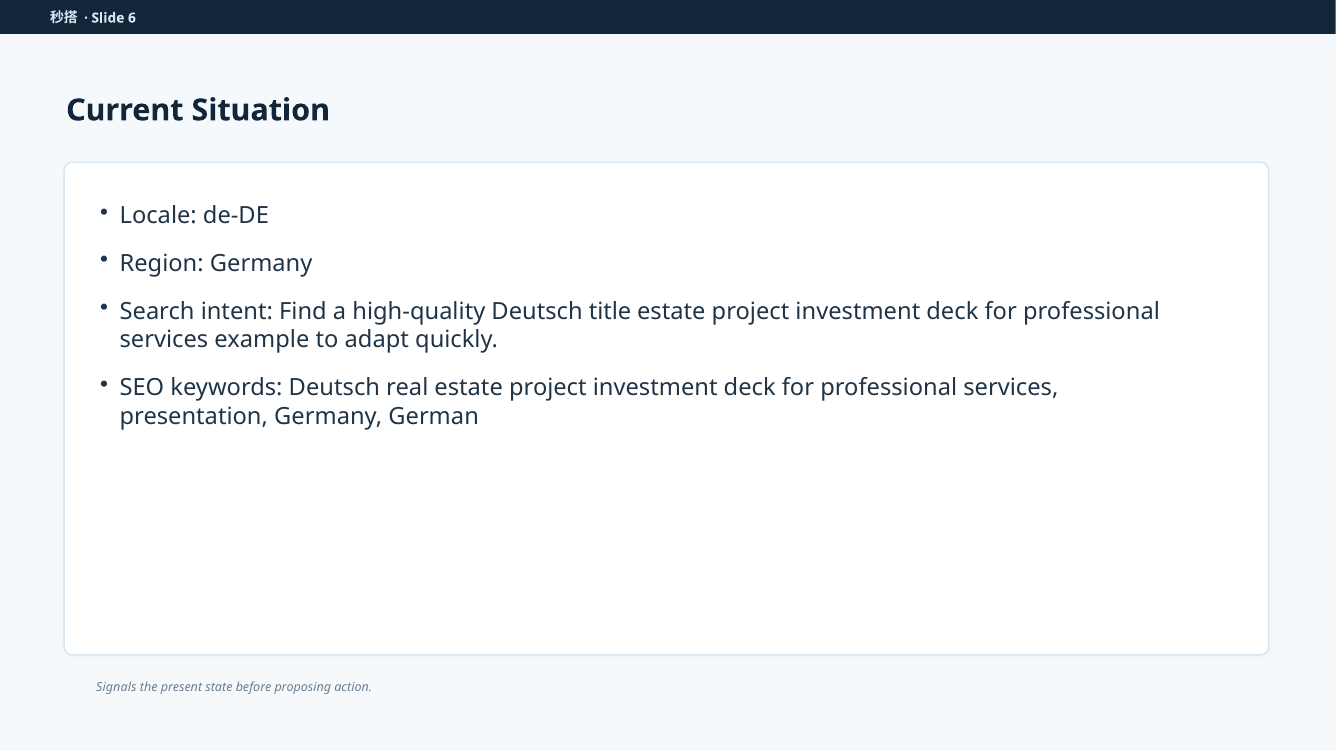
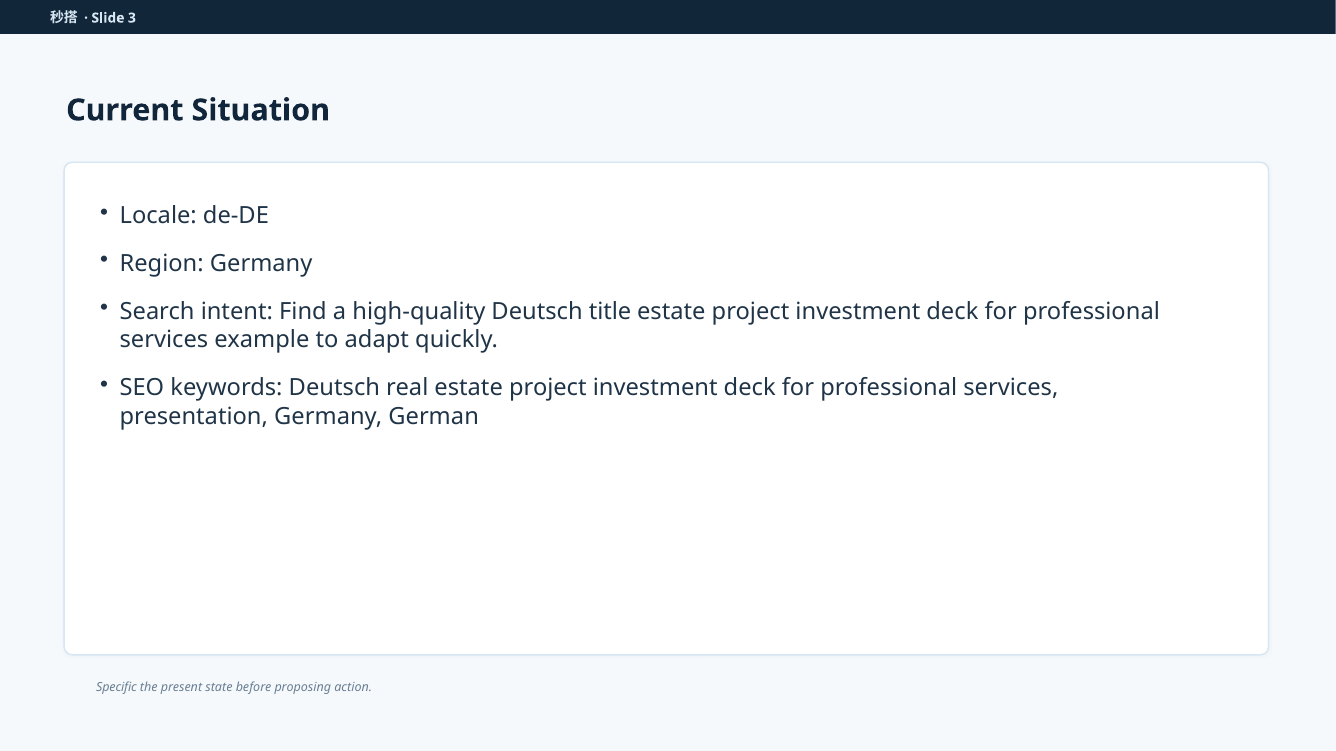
6: 6 -> 3 (132, 18)
Signals: Signals -> Specific (116, 688)
